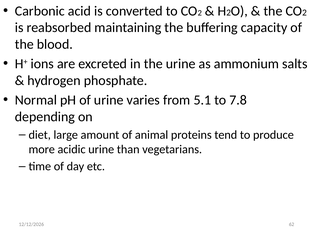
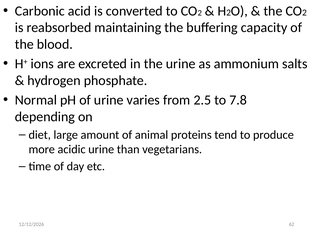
5.1: 5.1 -> 2.5 (202, 100)
